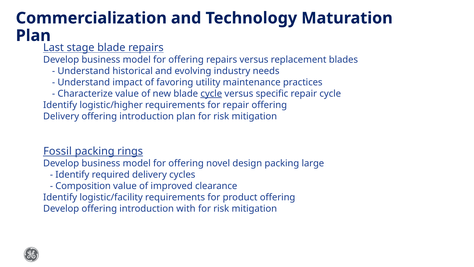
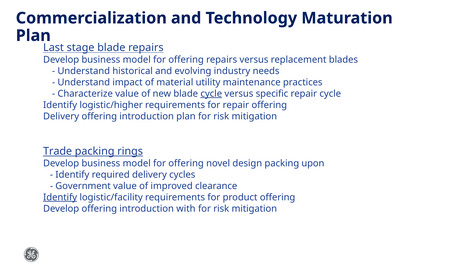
favoring: favoring -> material (175, 82)
Fossil: Fossil -> Trade (58, 151)
large: large -> upon (313, 163)
Composition: Composition -> Government (83, 186)
Identify underline: none -> present (60, 197)
